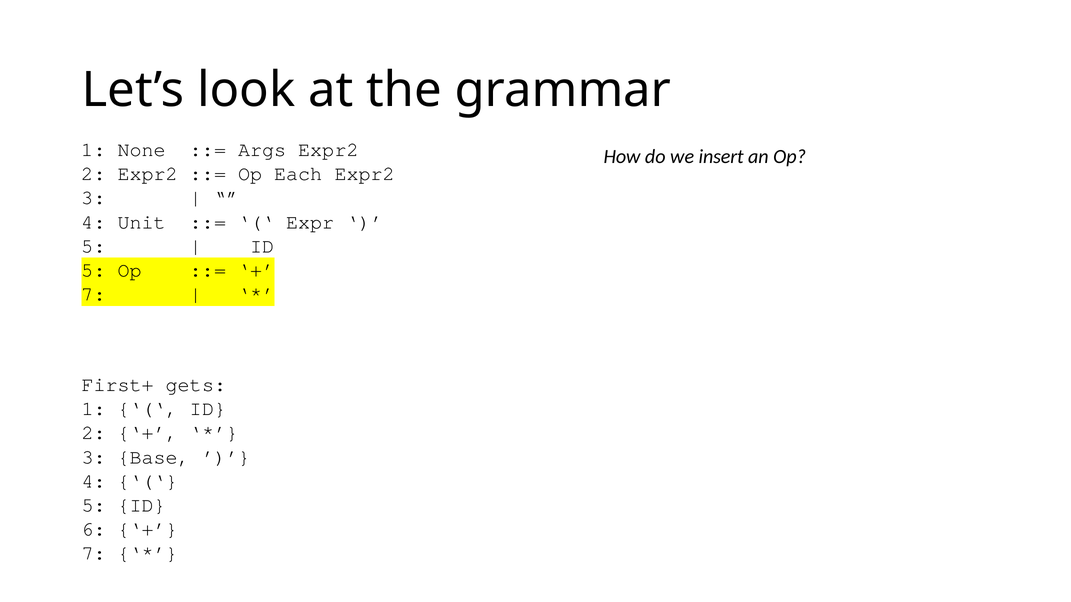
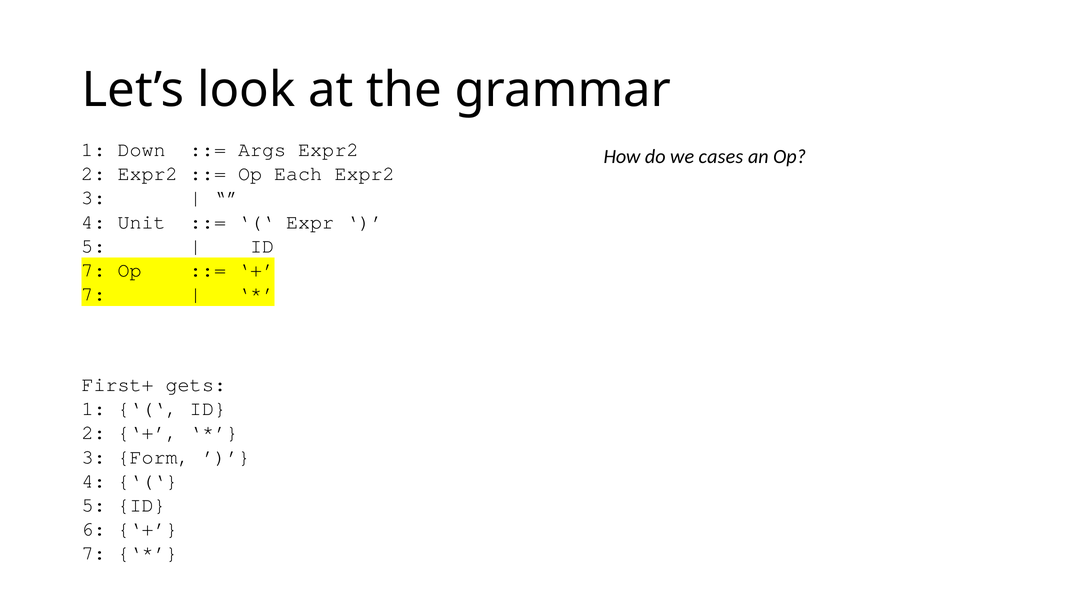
None: None -> Down (142, 150)
insert: insert -> cases (721, 157)
5: 5 -> 7 (94, 270)
Base: Base -> Form (154, 457)
